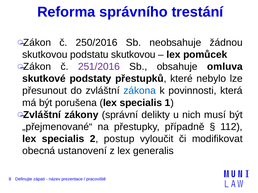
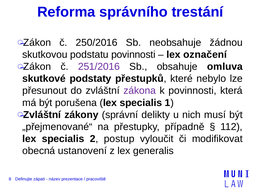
podstatu skutkovou: skutkovou -> povinnosti (133, 55)
pomůcek: pomůcek -> označení (205, 55)
zákona colour: blue -> purple (140, 91)
